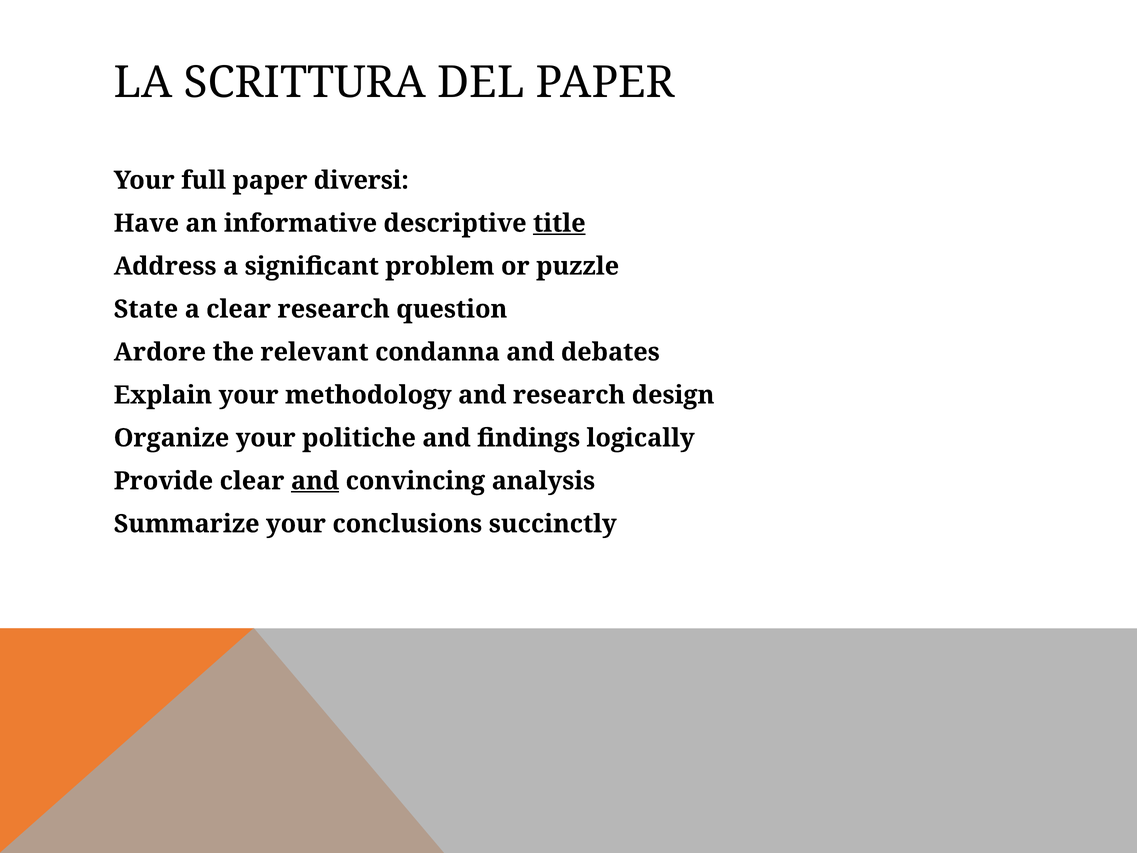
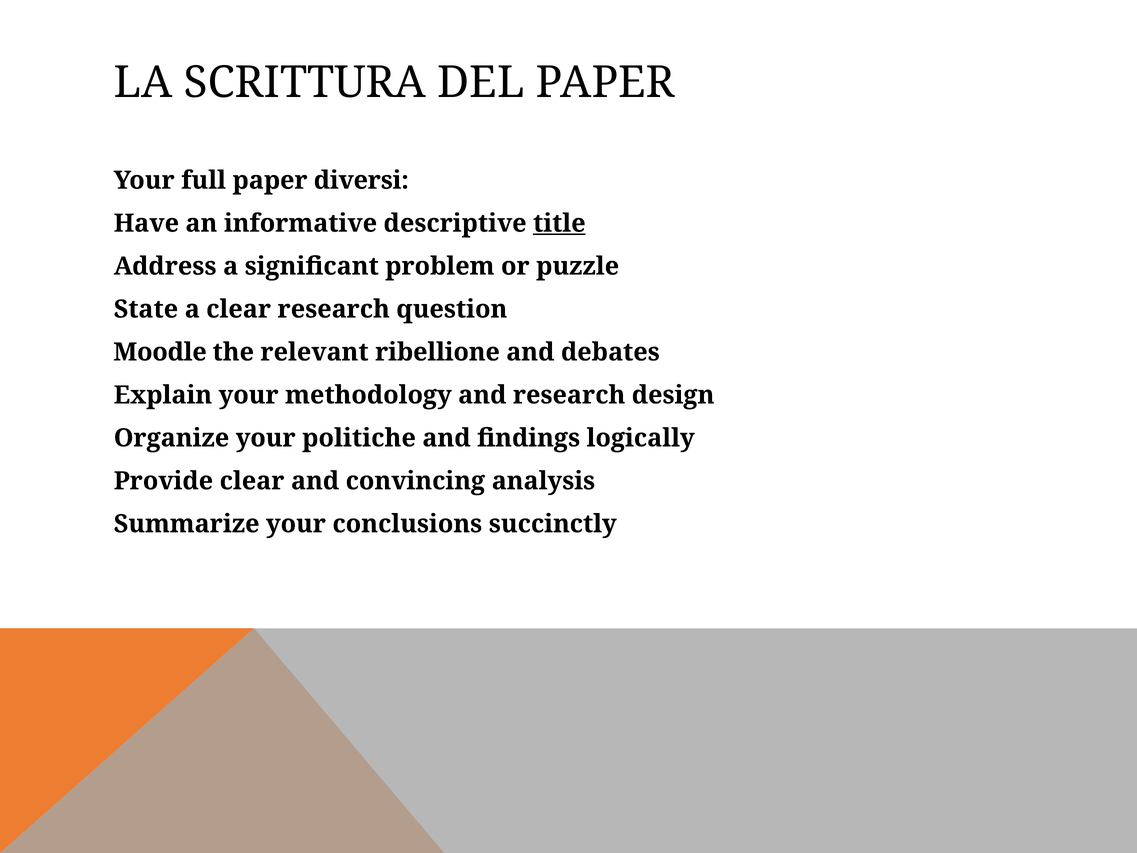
Ardore: Ardore -> Moodle (160, 352)
condanna: condanna -> ribellione (438, 352)
and underline: present -> none (315, 481)
